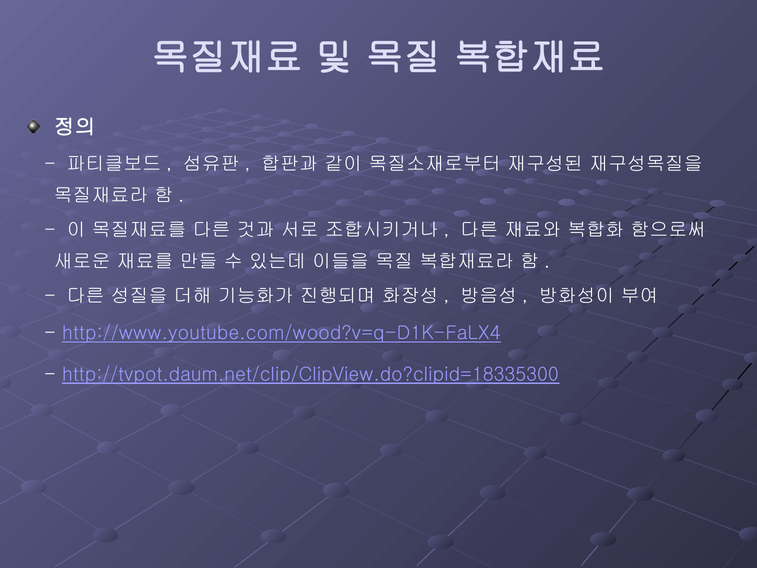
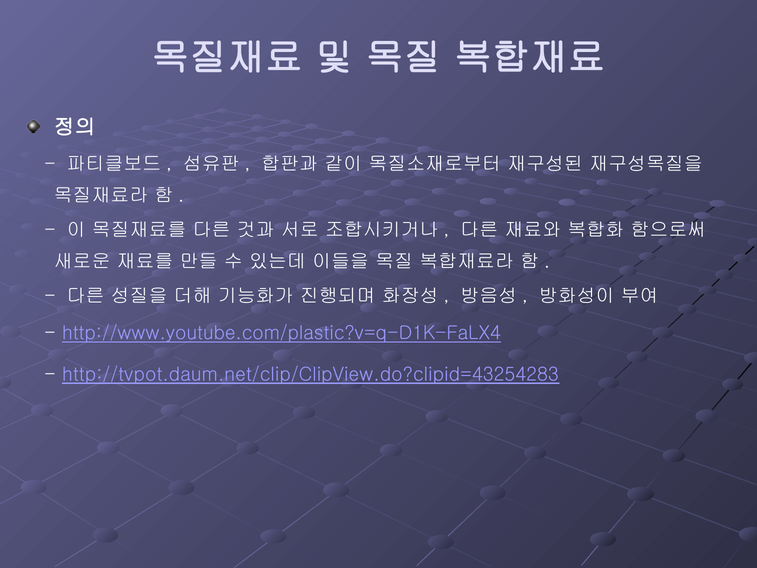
http://www.youtube.com/wood?v=q-D1K-FaLX4: http://www.youtube.com/wood?v=q-D1K-FaLX4 -> http://www.youtube.com/plastic?v=q-D1K-FaLX4 (281, 333)
http://tvpot.daum.net/clip/ClipView.do?clipid=18335300: http://tvpot.daum.net/clip/ClipView.do?clipid=18335300 -> http://tvpot.daum.net/clip/ClipView.do?clipid=43254283 (310, 374)
